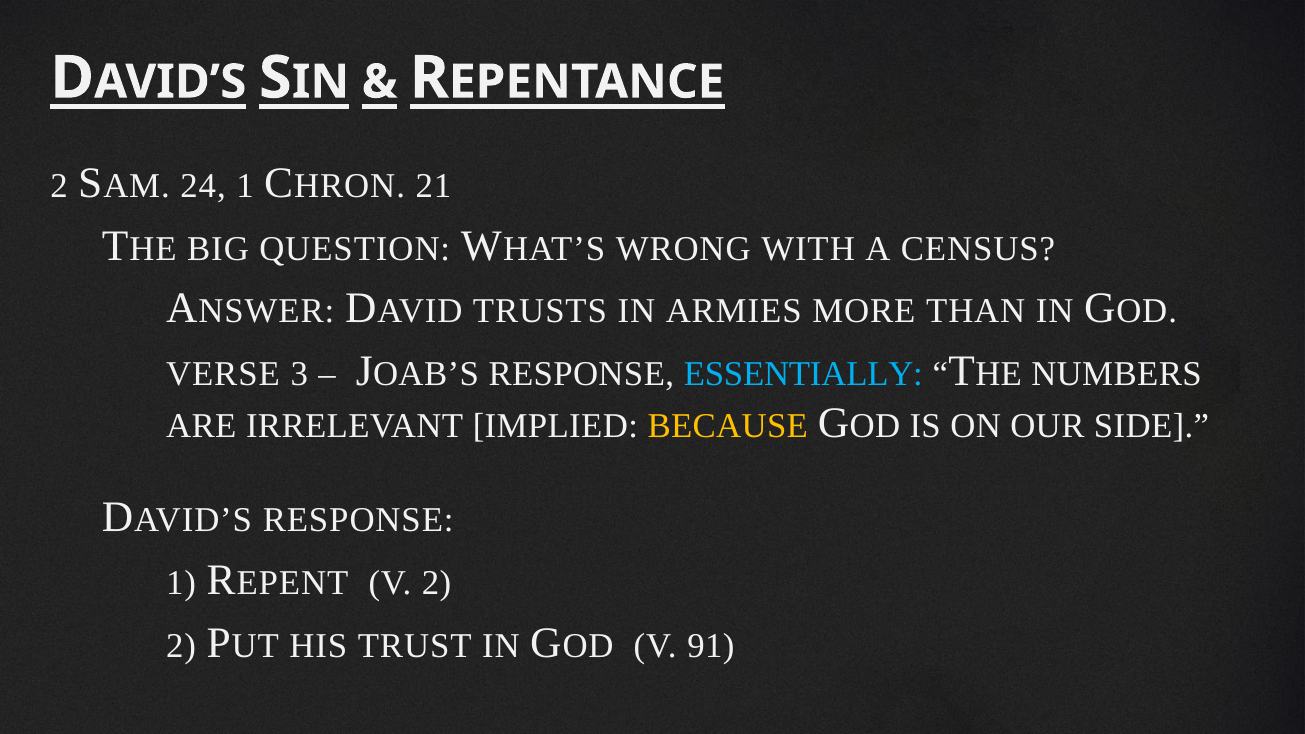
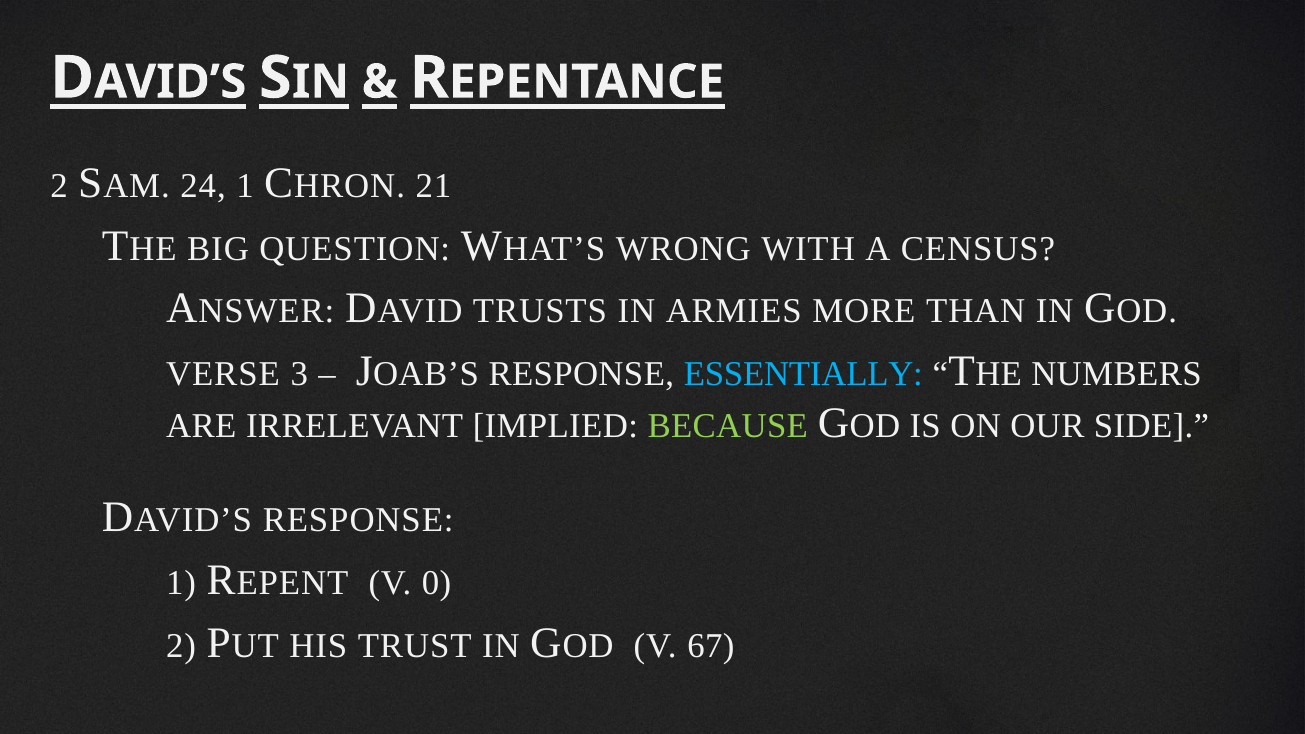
BECAUSE colour: yellow -> light green (728, 426)
V 2: 2 -> 0 (437, 583)
91: 91 -> 67 (711, 646)
